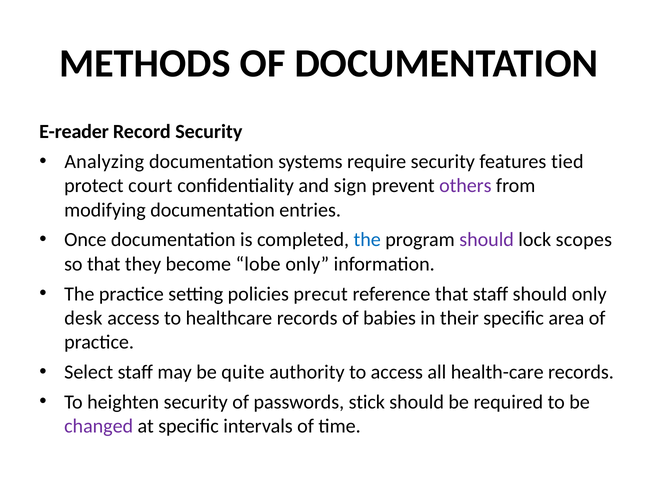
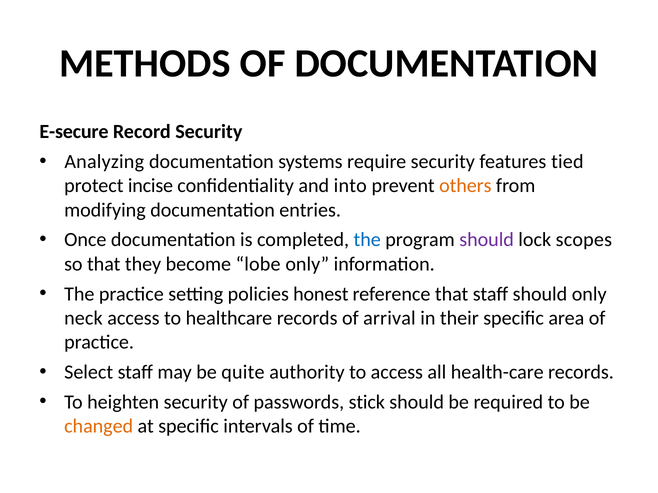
E-reader: E-reader -> E-secure (74, 132)
court: court -> incise (150, 186)
sign: sign -> into (350, 186)
others colour: purple -> orange (465, 186)
precut: precut -> honest (321, 294)
desk: desk -> neck (83, 318)
babies: babies -> arrival (389, 318)
changed colour: purple -> orange (99, 426)
